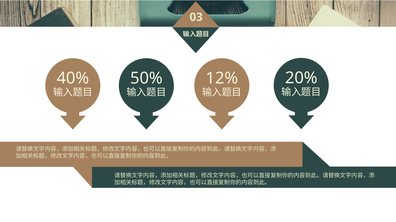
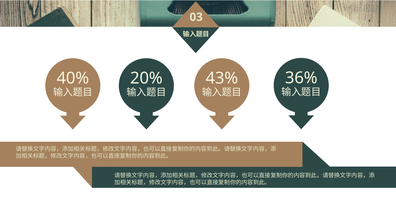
20%: 20% -> 36% (301, 78)
50%: 50% -> 20% (146, 79)
12%: 12% -> 43% (222, 79)
